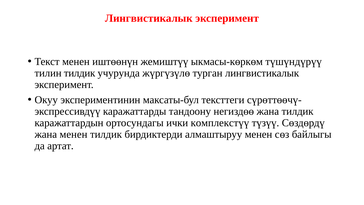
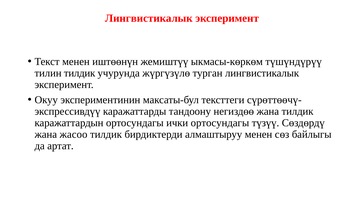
ички комплекстүү: комплекстүү -> ортосундагы (220, 123)
жана менен: менен -> жасоо (73, 134)
